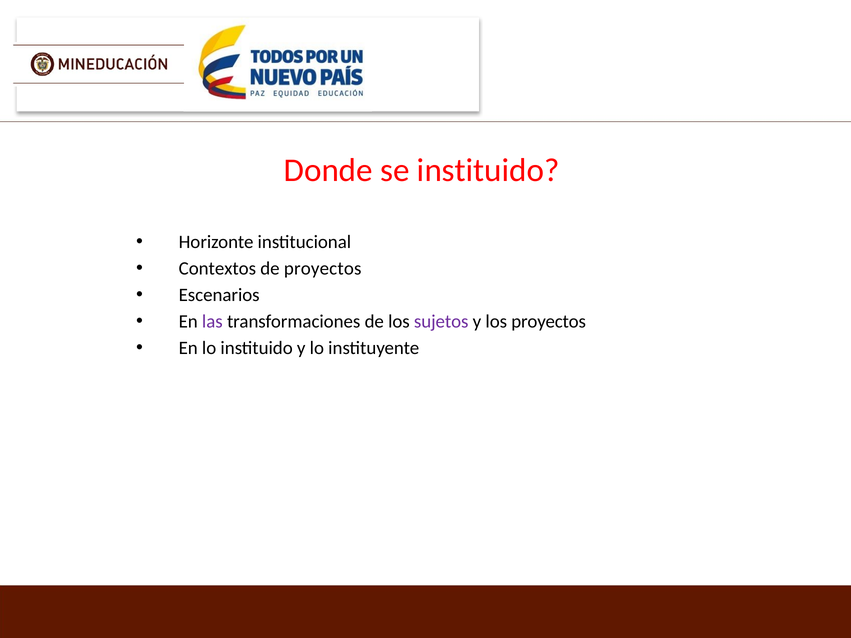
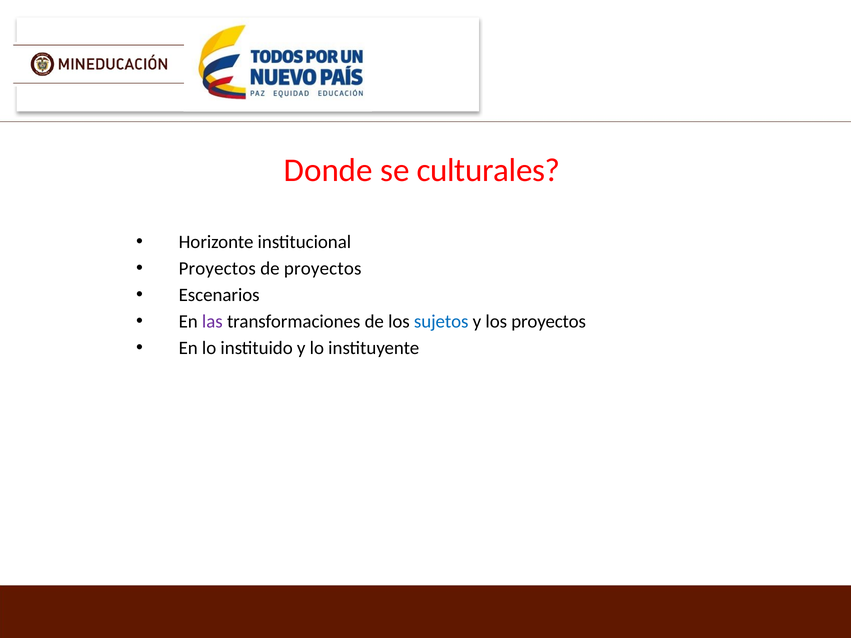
se instituido: instituido -> culturales (488, 171)
Contextos: Contextos -> Proyectos (217, 269)
sujetos colour: purple -> blue (441, 322)
